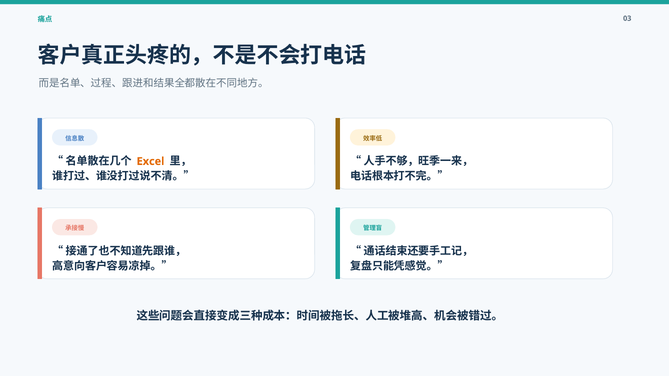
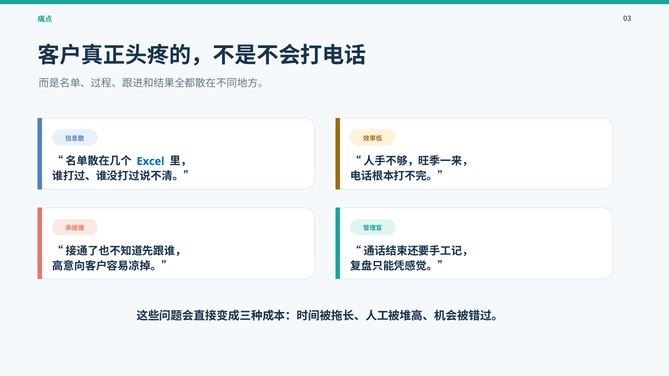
Excel colour: orange -> blue (150, 161)
